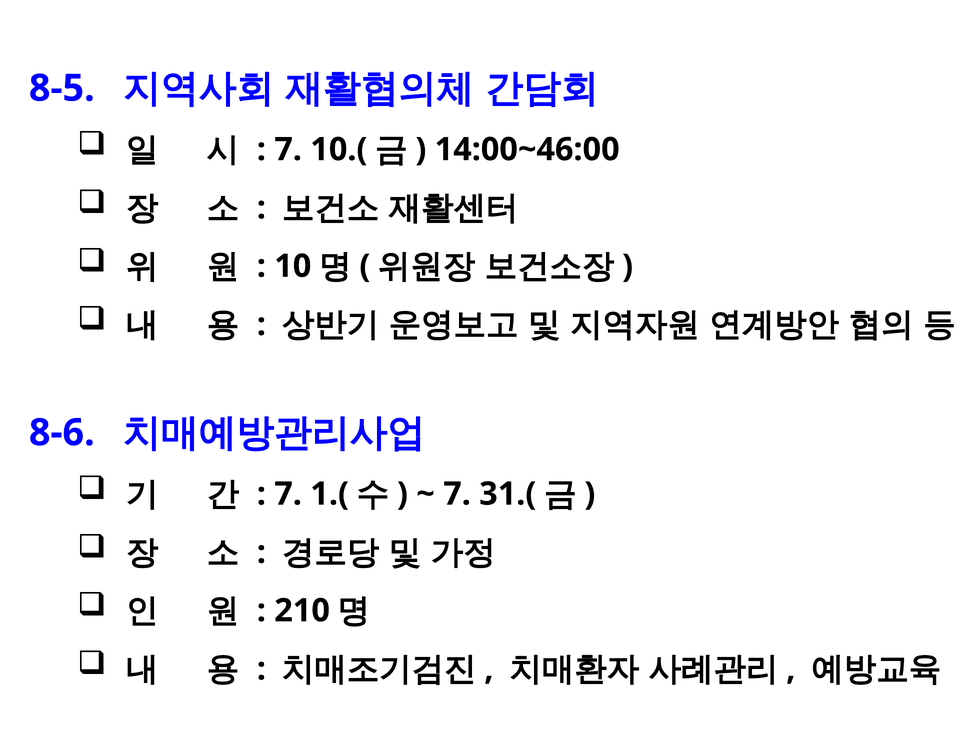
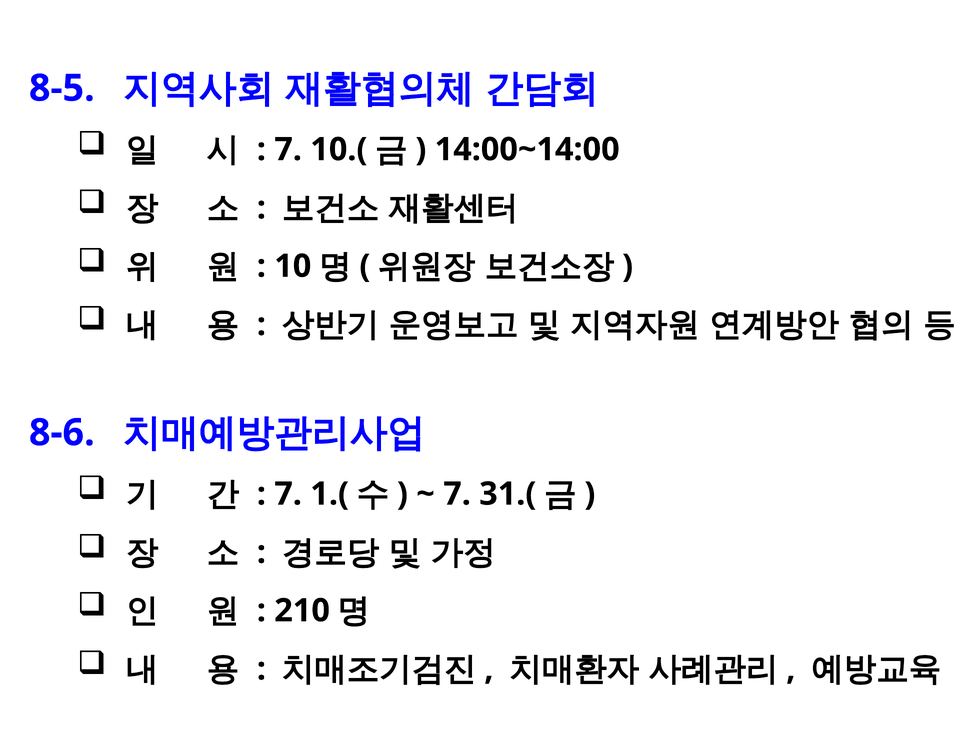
14:00~46:00: 14:00~46:00 -> 14:00~14:00 (527, 149)
